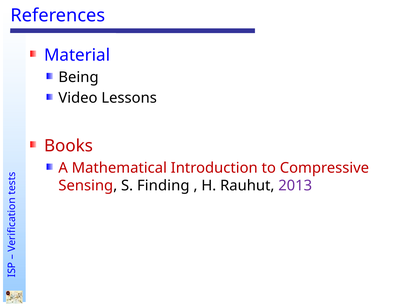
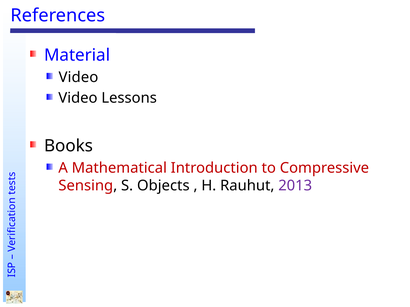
Being: Being -> Video (78, 77)
Books colour: red -> black (69, 146)
Finding: Finding -> Objects (163, 186)
